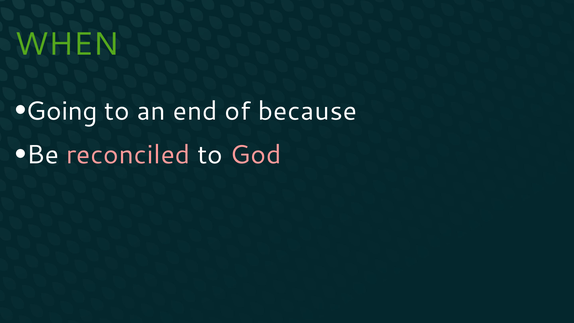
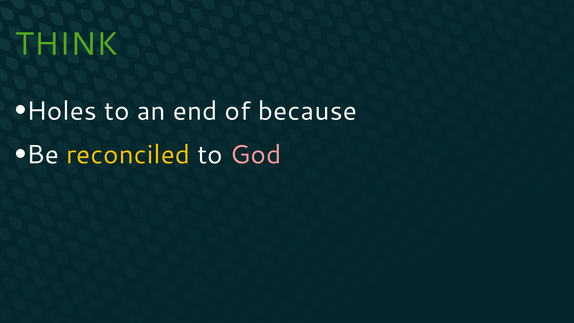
WHEN: WHEN -> THINK (67, 44)
Going: Going -> Holes (62, 111)
reconciled colour: pink -> yellow (128, 155)
